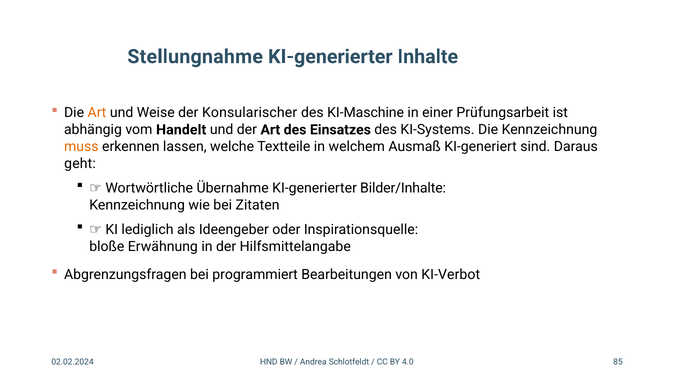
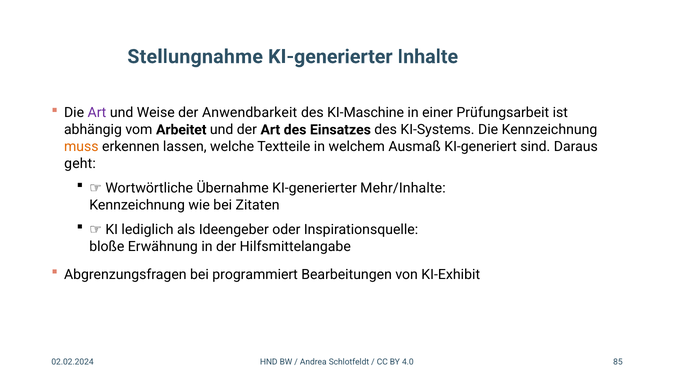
Art colour: orange -> purple (97, 113)
Konsularischer: Konsularischer -> Anwendbarkeit (250, 113)
Handelt: Handelt -> Arbeitet (181, 130)
Bilder/Inhalte: Bilder/Inhalte -> Mehr/Inhalte (403, 188)
KI-Verbot: KI-Verbot -> KI-Exhibit (451, 275)
